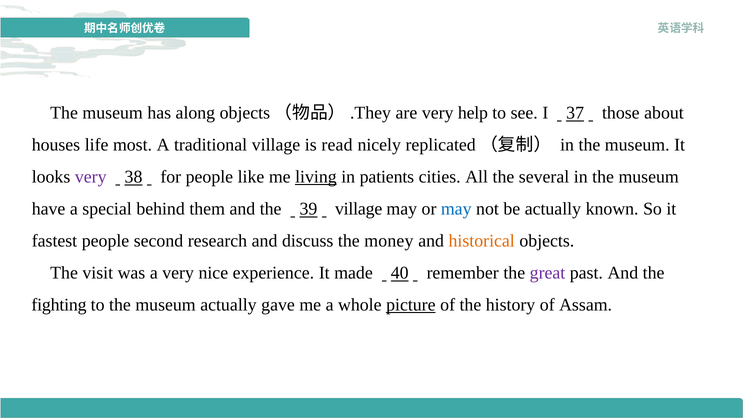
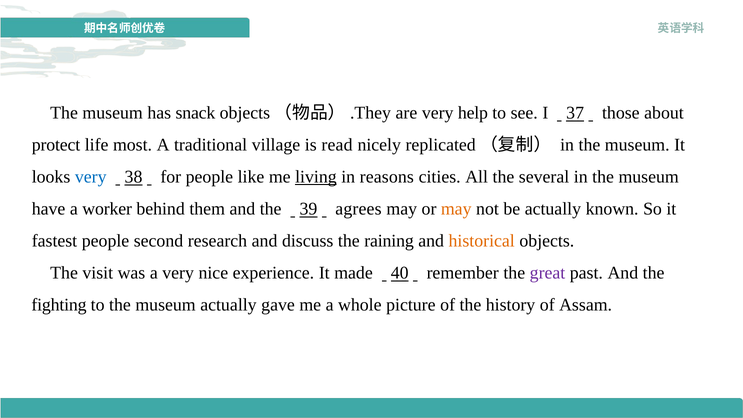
along: along -> snack (195, 113)
houses: houses -> protect (56, 145)
very colour: purple -> blue (91, 177)
patients: patients -> reasons (387, 177)
special: special -> worker (107, 209)
village: village -> agrees (358, 209)
may colour: blue -> orange (456, 209)
money: money -> raining (389, 241)
picture underline: present -> none (411, 305)
